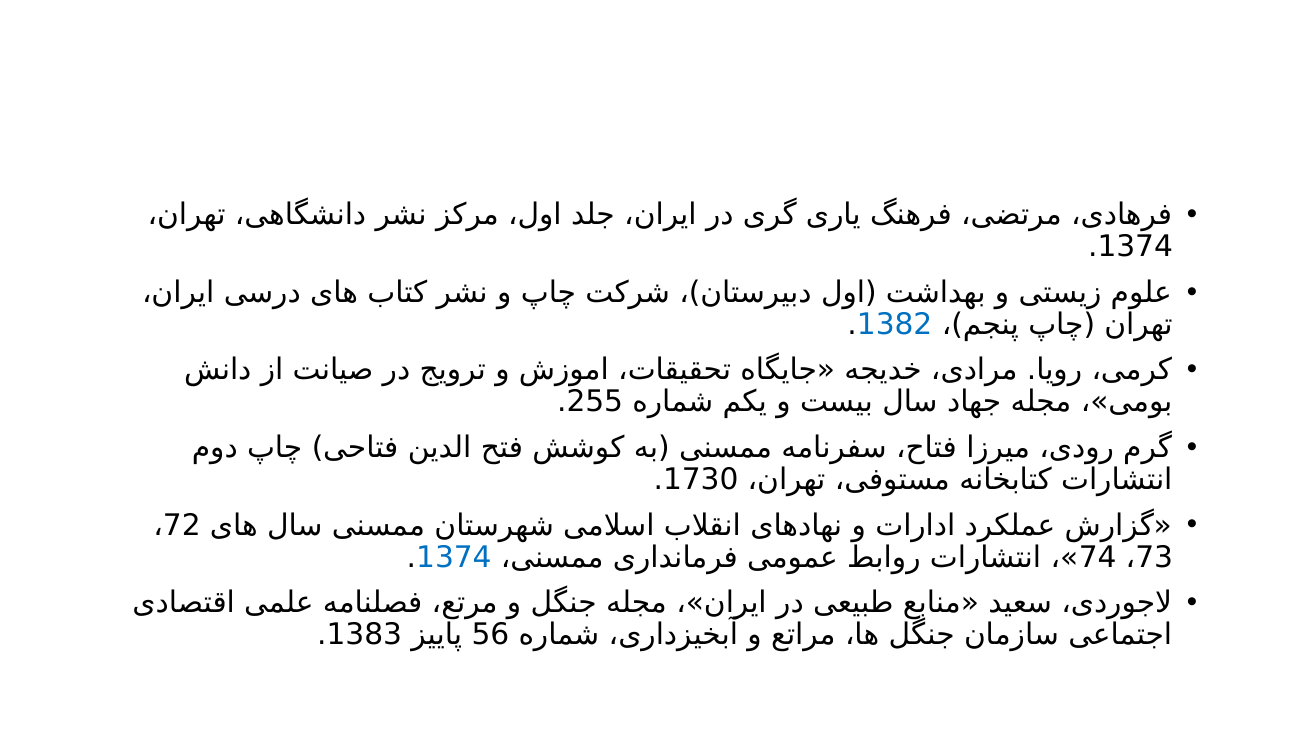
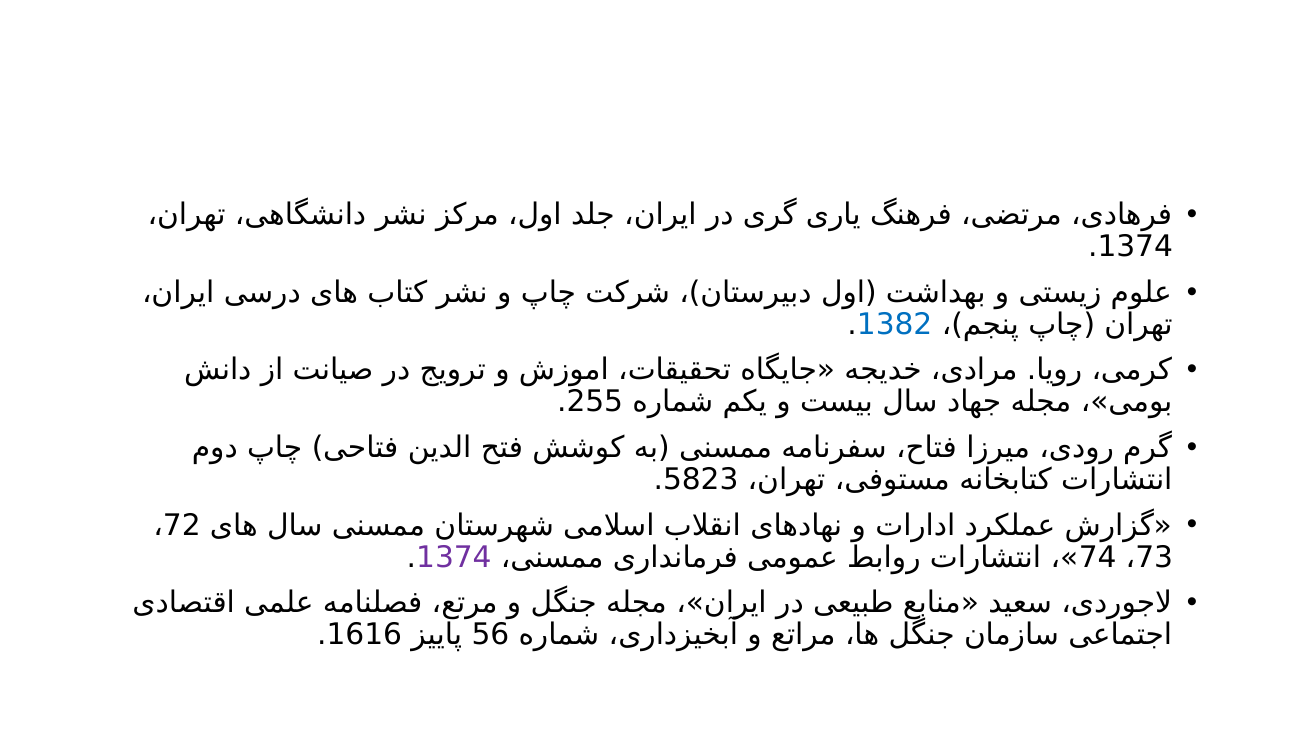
1730: 1730 -> 5823 (701, 480)
1374 colour: blue -> purple (454, 557)
1383: 1383 -> 1616 (364, 635)
